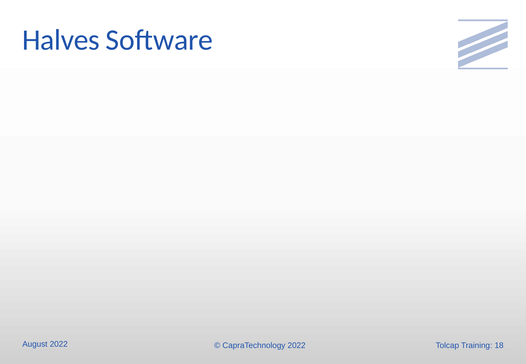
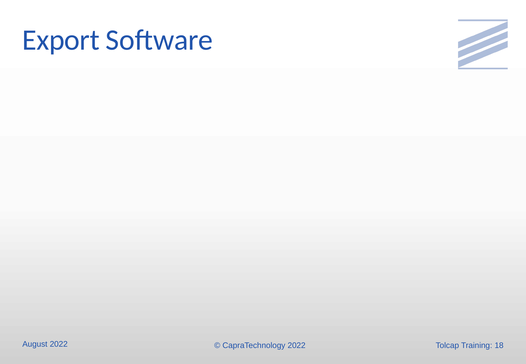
Halves: Halves -> Export (61, 40)
